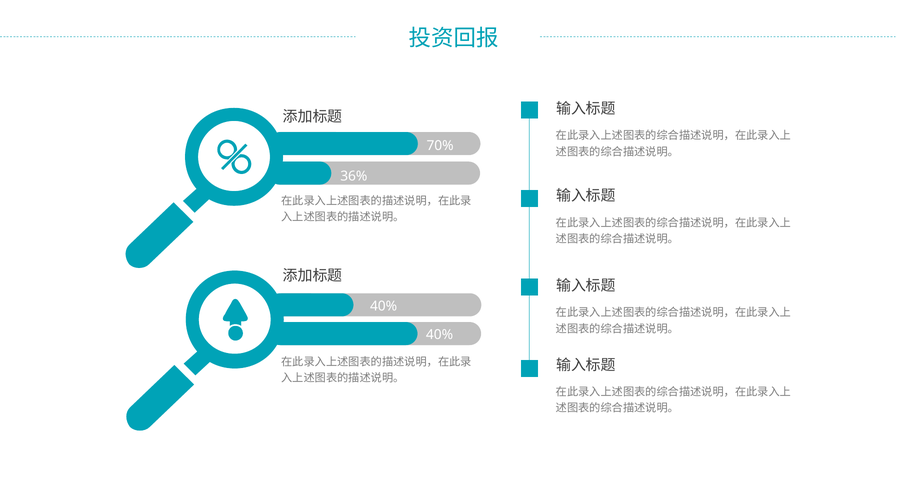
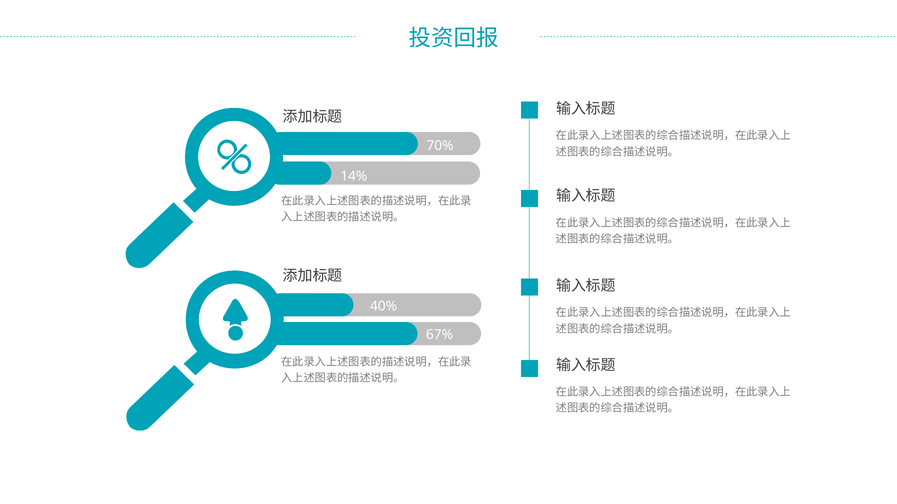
36%: 36% -> 14% (354, 176)
40%: 40% -> 67% (440, 335)
